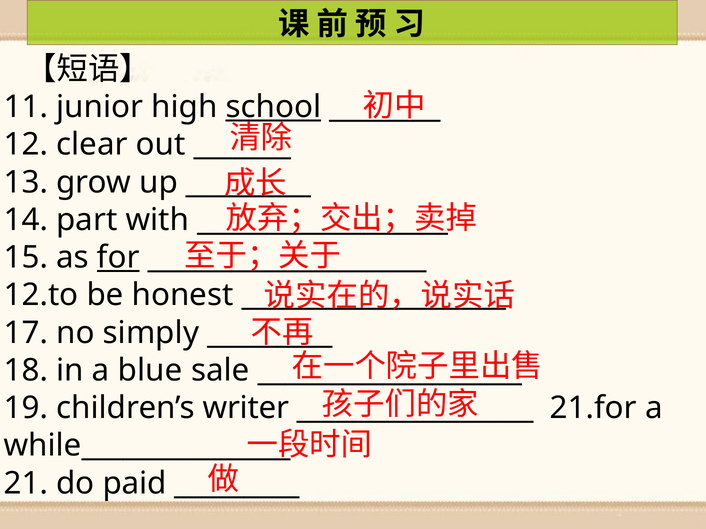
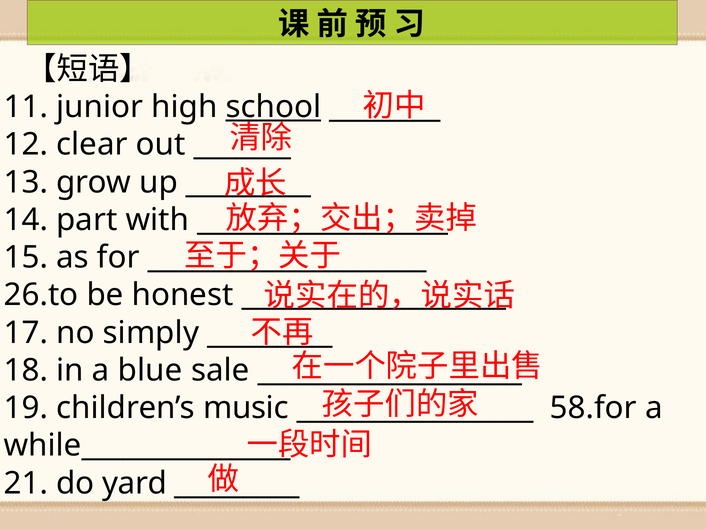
for underline: present -> none (118, 258)
12.to: 12.to -> 26.to (41, 295)
writer: writer -> music (246, 408)
21.for: 21.for -> 58.for (593, 408)
paid: paid -> yard (135, 484)
